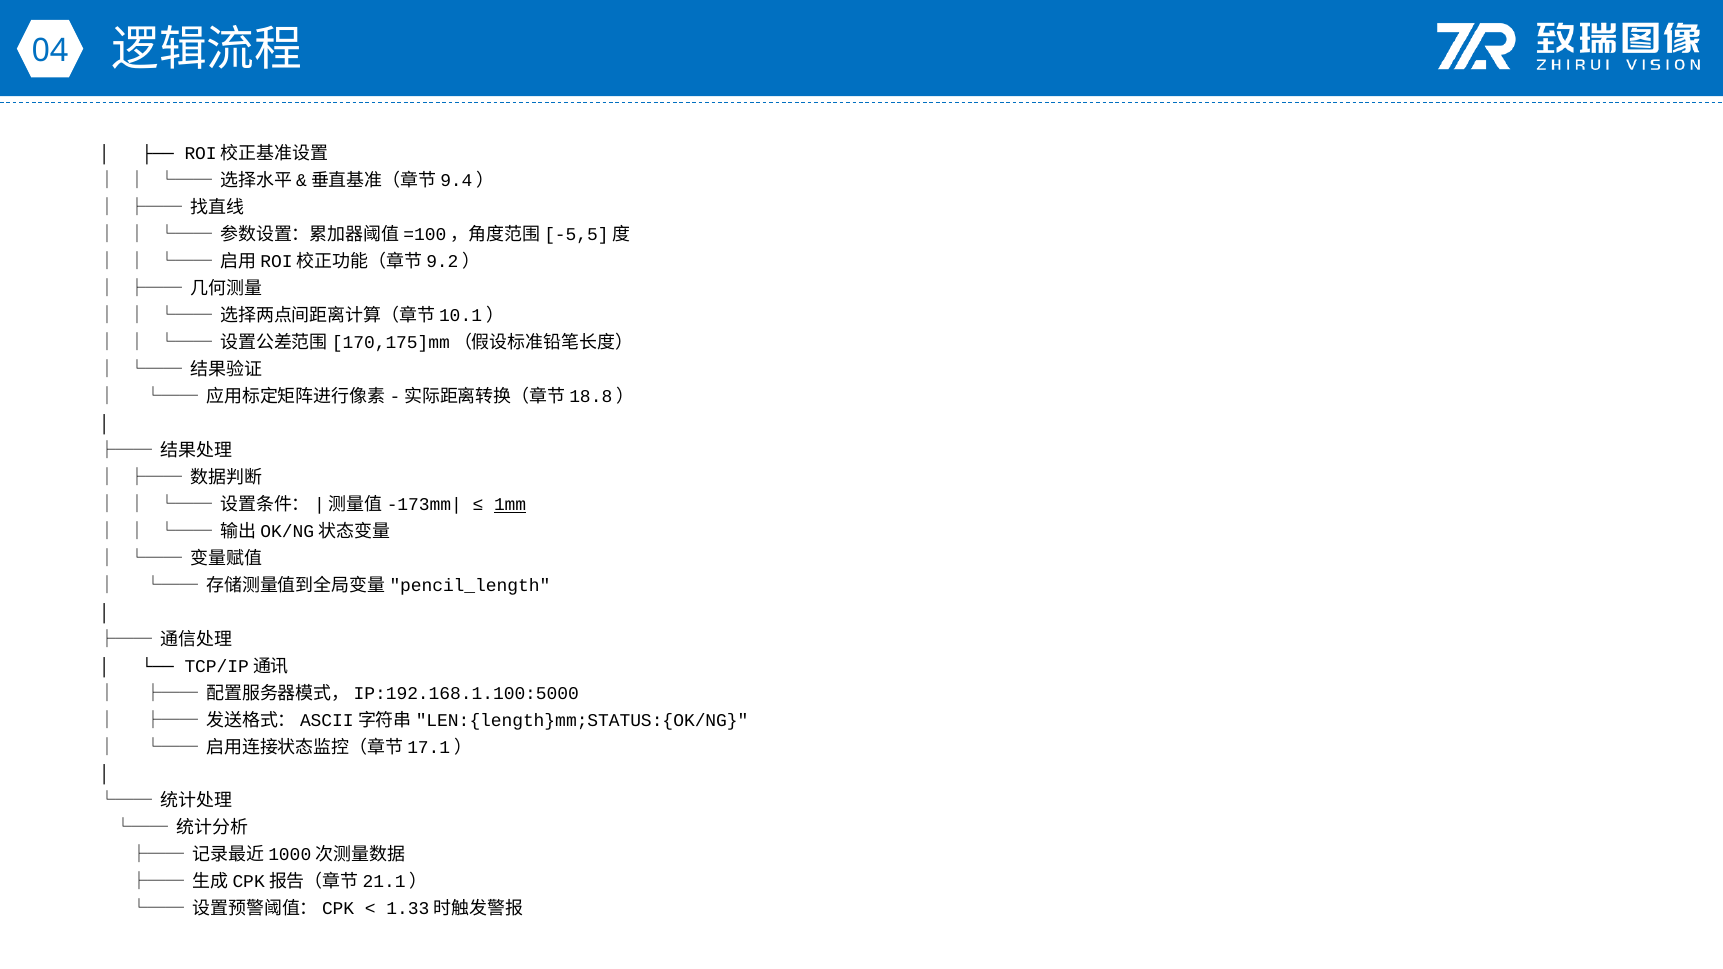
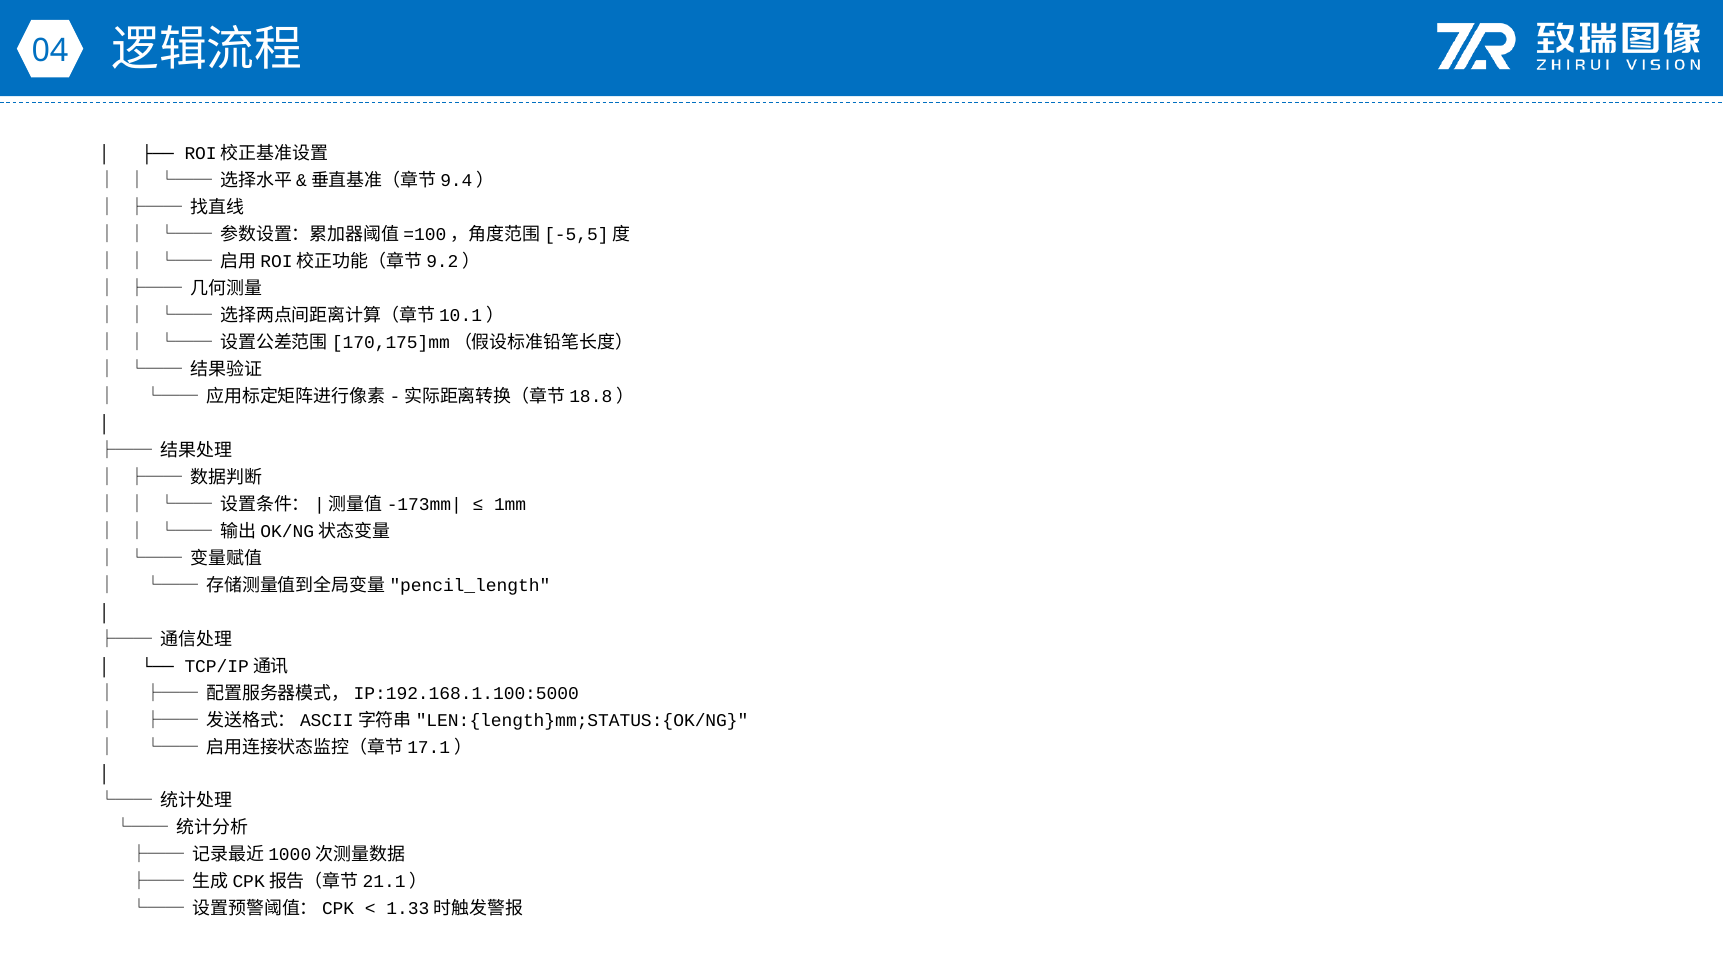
1mm underline: present -> none (510, 505)
